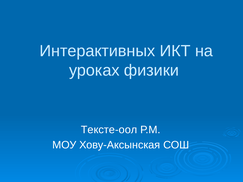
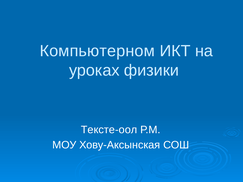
Интерактивных: Интерактивных -> Компьютерном (97, 51)
